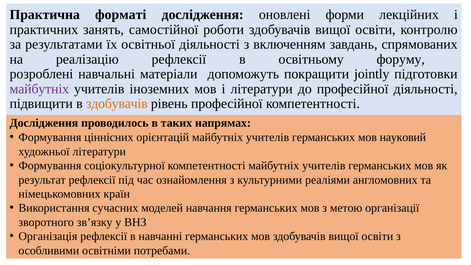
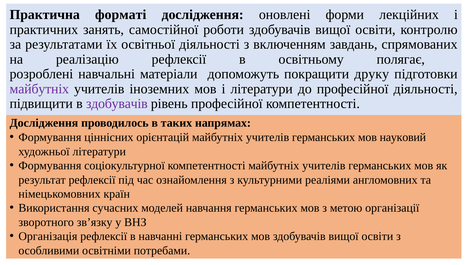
форуму: форуму -> полягає (401, 59)
jointly: jointly -> друку (372, 74)
здобувачів colour: orange -> purple (117, 104)
